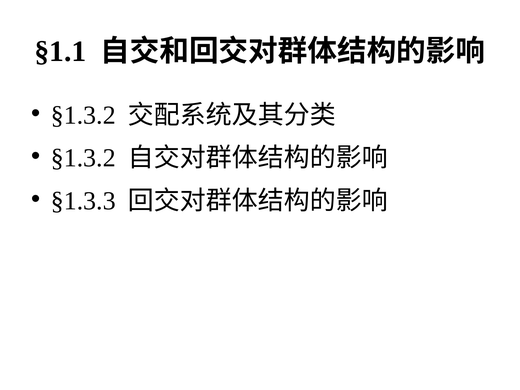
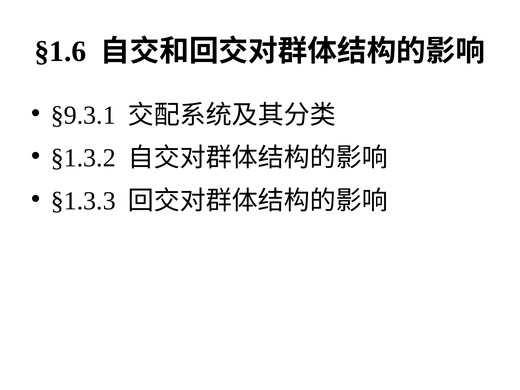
§1.1: §1.1 -> §1.6 (60, 51)
§1.3.2: §1.3.2 -> §9.3.1 (83, 115)
